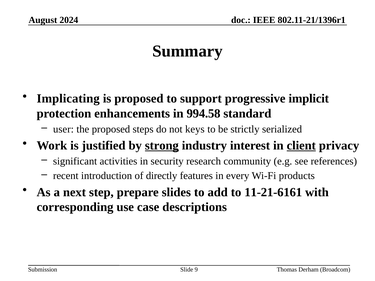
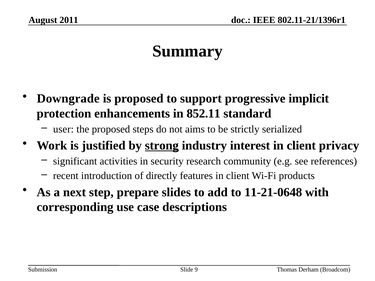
2024: 2024 -> 2011 (69, 20)
Implicating: Implicating -> Downgrade (68, 99)
994.58: 994.58 -> 852.11 (204, 114)
keys: keys -> aims (195, 129)
client underline: present -> none (301, 146)
features in every: every -> client (238, 176)
11-21-6161: 11-21-6161 -> 11-21-0648 (273, 192)
